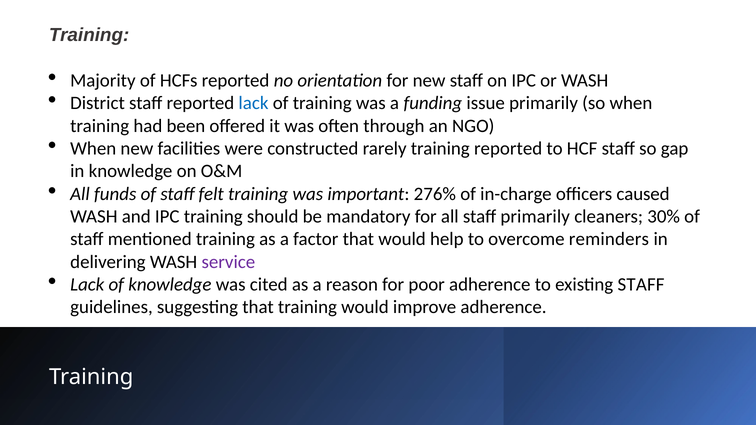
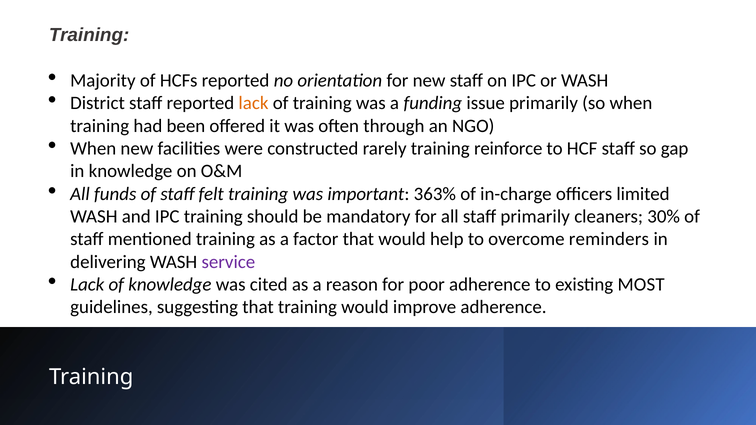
lack colour: blue -> orange (253, 103)
training reported: reported -> reinforce (508, 149)
276%: 276% -> 363% (435, 194)
caused: caused -> limited (643, 194)
existing STAFF: STAFF -> MOST (641, 285)
